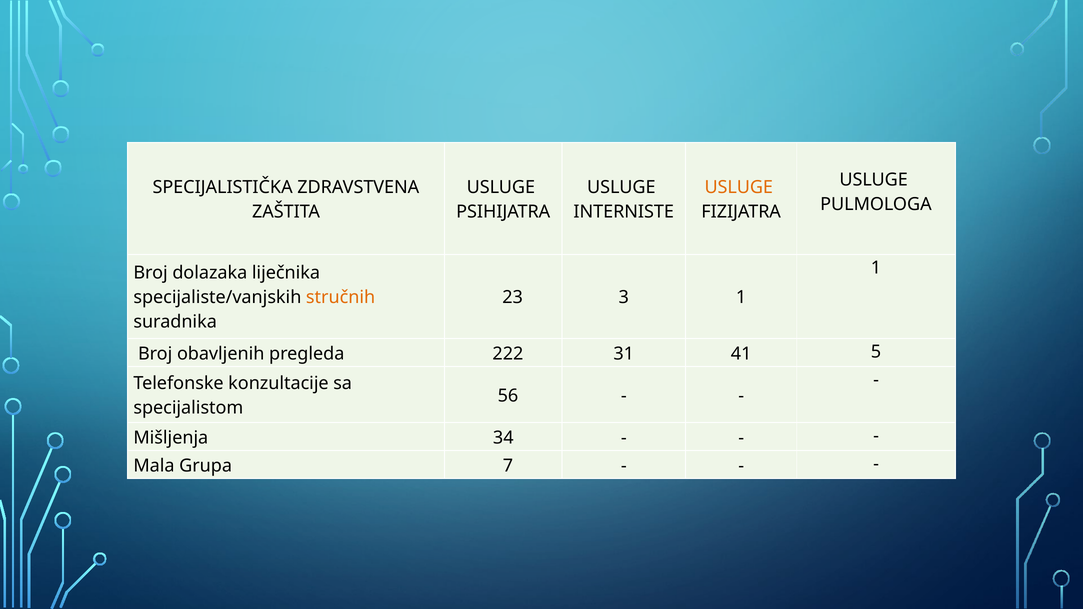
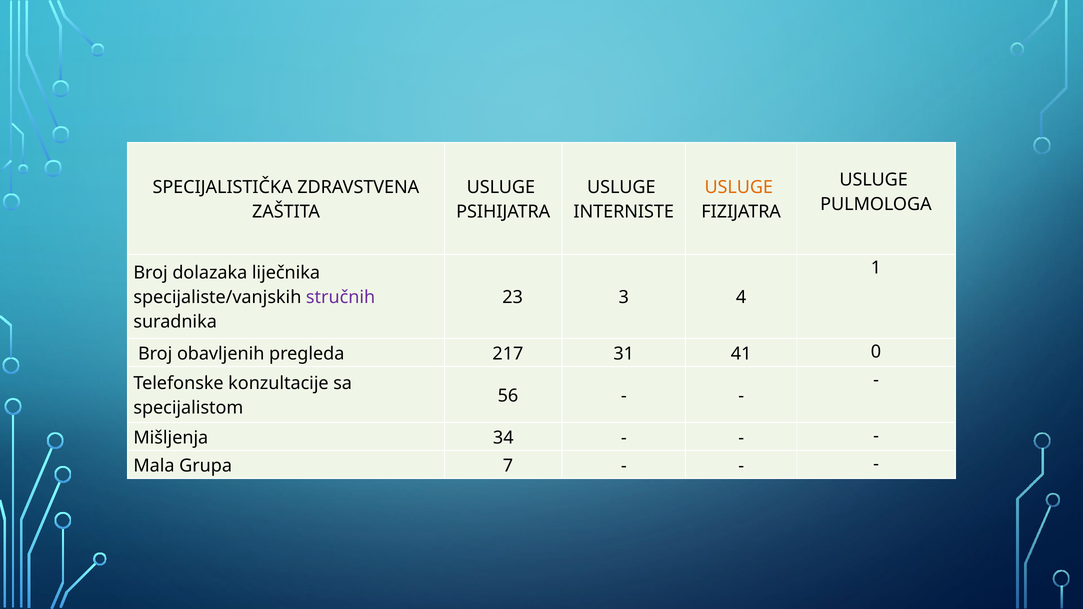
stručnih colour: orange -> purple (341, 298)
3 1: 1 -> 4 (741, 298)
222: 222 -> 217 (508, 354)
5: 5 -> 0 (876, 352)
